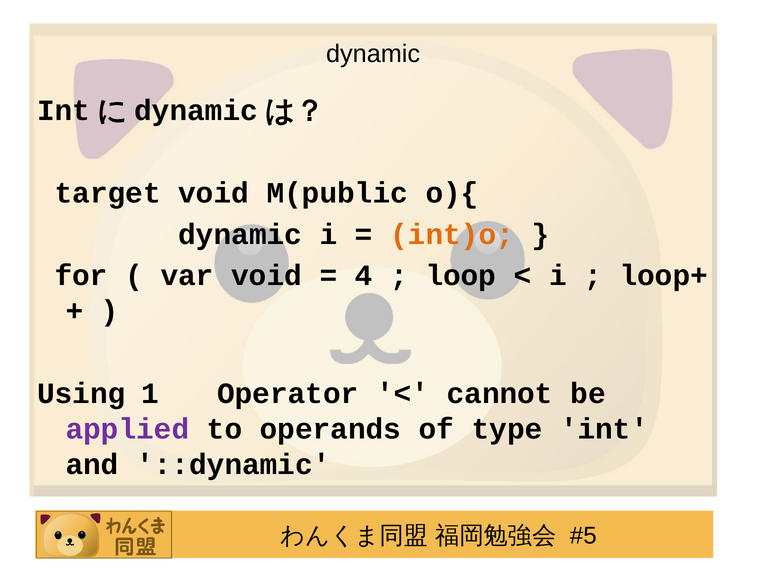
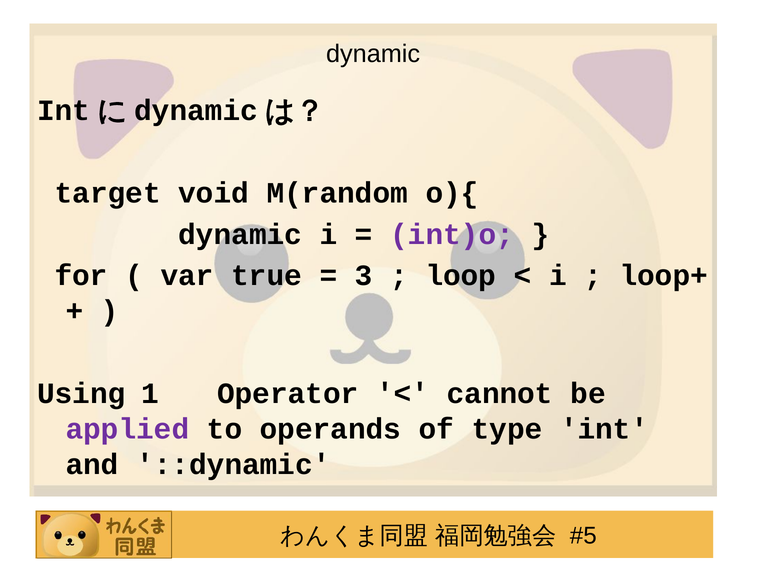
M(public: M(public -> M(random (337, 193)
int)o colour: orange -> purple (452, 235)
var void: void -> true (267, 276)
4: 4 -> 3 (364, 276)
